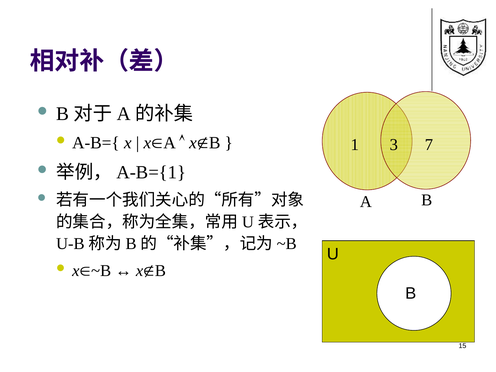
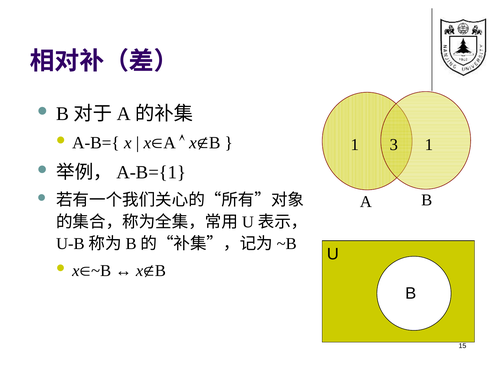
1 7: 7 -> 1 (429, 145)
